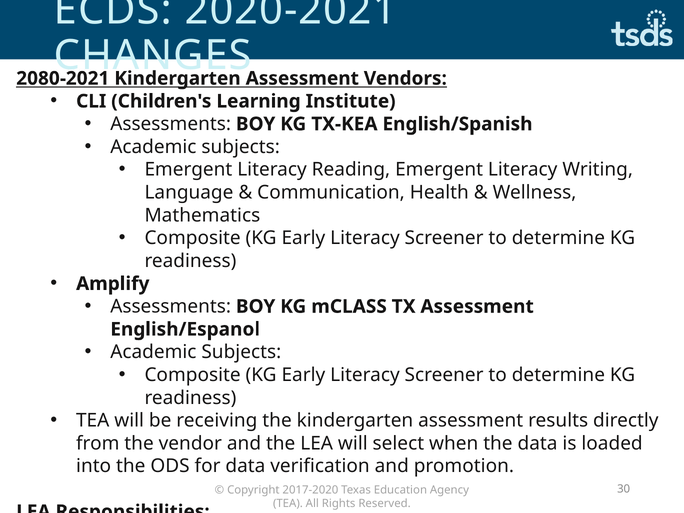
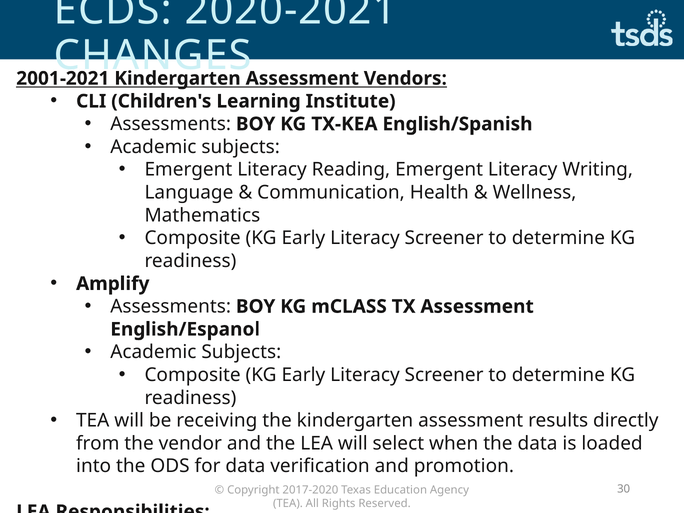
2080-2021: 2080-2021 -> 2001-2021 (63, 78)
